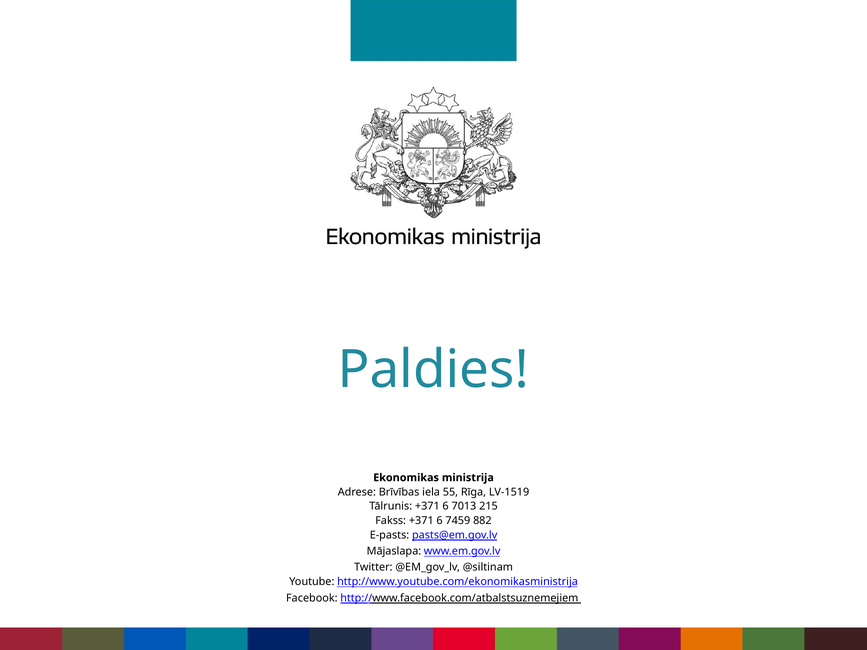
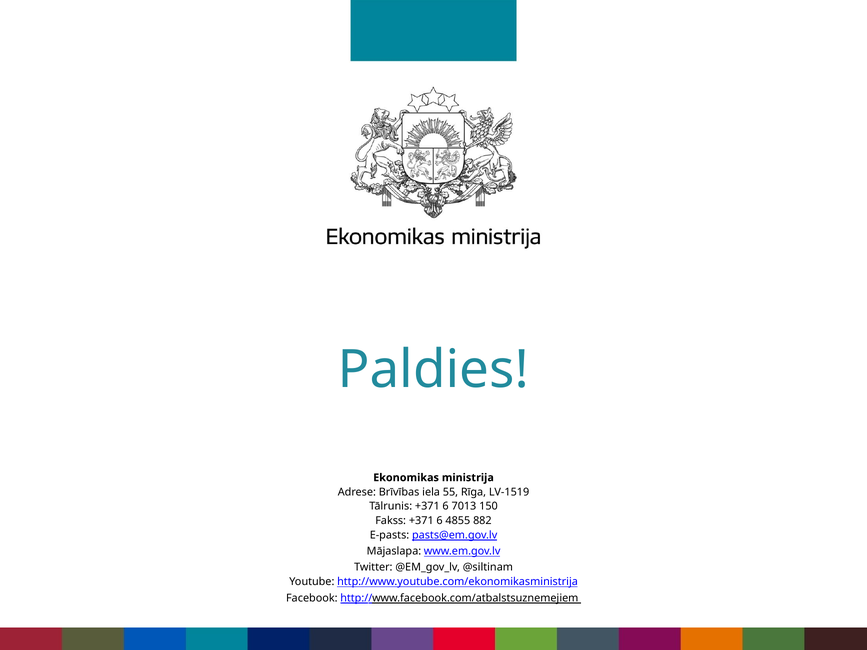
215: 215 -> 150 (488, 506)
7459: 7459 -> 4855 (458, 521)
